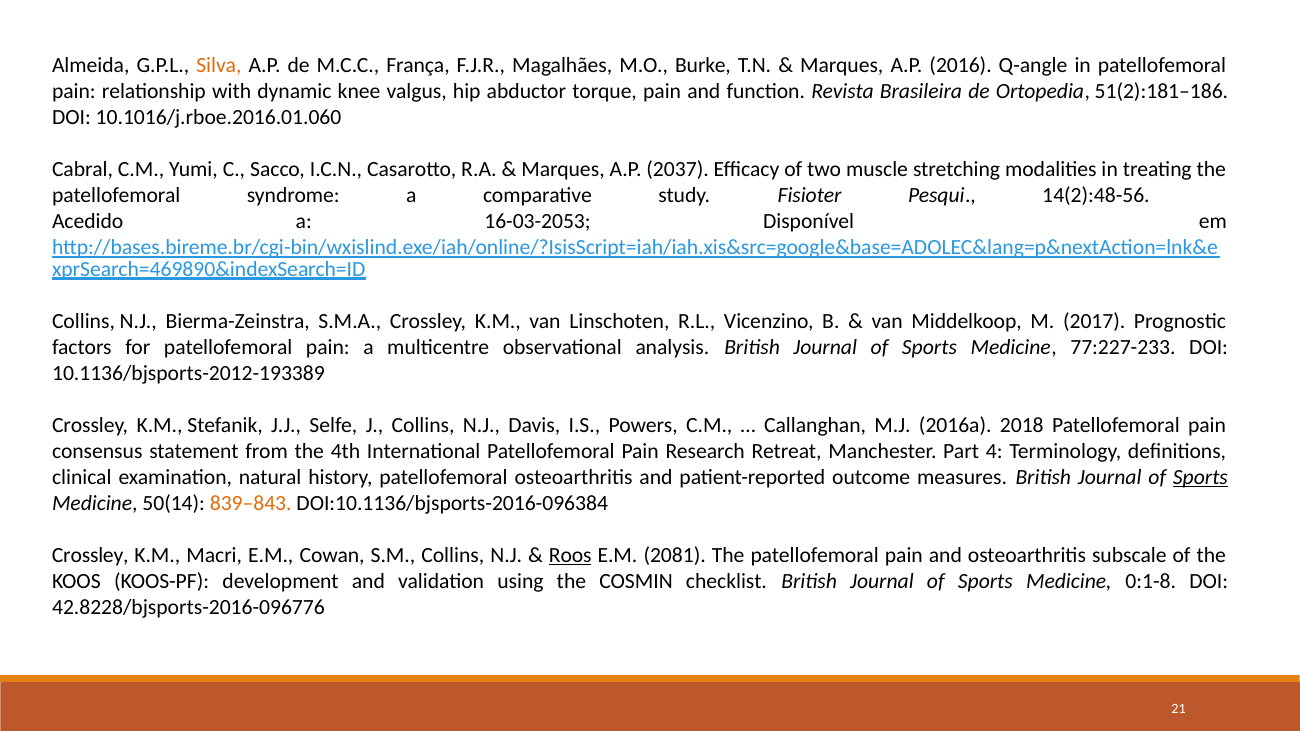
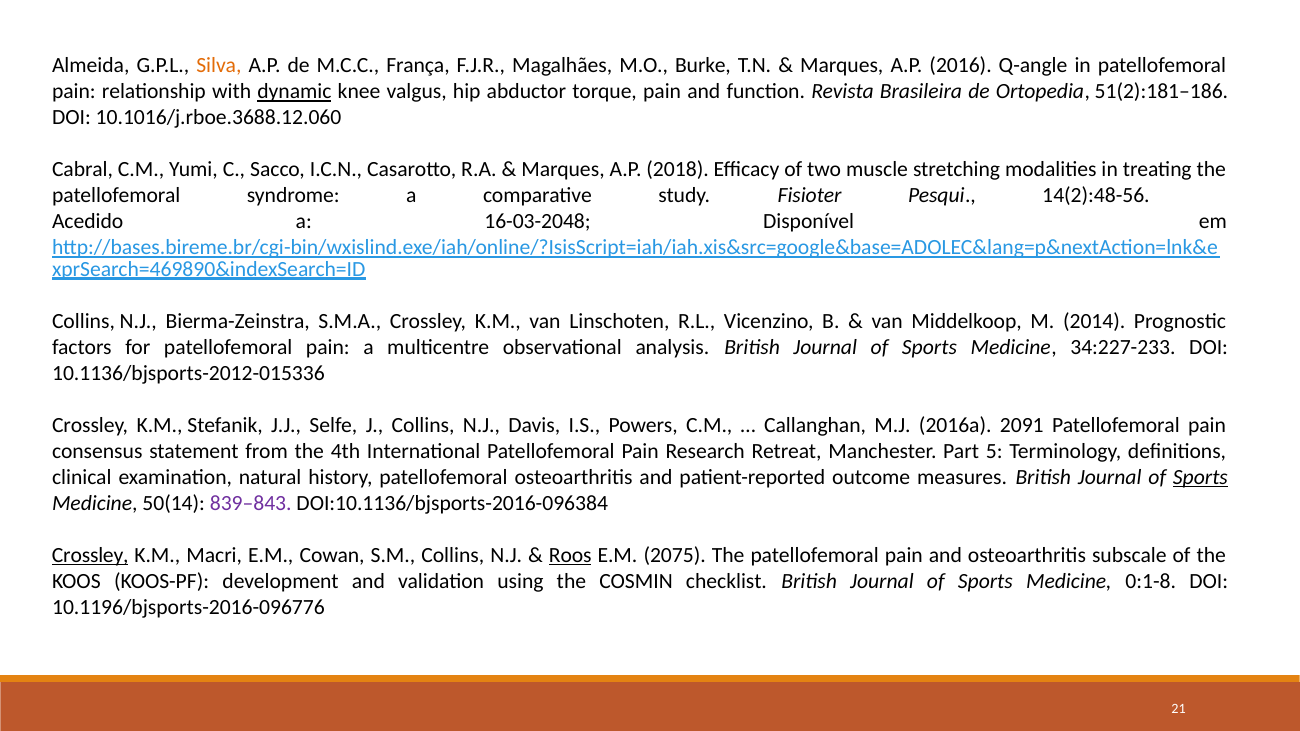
dynamic underline: none -> present (294, 92)
10.1016/j.rboe.2016.01.060: 10.1016/j.rboe.2016.01.060 -> 10.1016/j.rboe.3688.12.060 (219, 118)
2037: 2037 -> 2018 (678, 170)
16-03-2053: 16-03-2053 -> 16-03-2048 (538, 222)
2017: 2017 -> 2014 (1094, 322)
77:227-233: 77:227-233 -> 34:227-233 (1123, 348)
10.1136/bjsports-2012-193389: 10.1136/bjsports-2012-193389 -> 10.1136/bjsports-2012-015336 (188, 374)
2018: 2018 -> 2091 (1022, 426)
4: 4 -> 5 (994, 452)
839–843 colour: orange -> purple (251, 504)
Crossley underline: none -> present (90, 556)
2081: 2081 -> 2075 (675, 556)
42.8228/bjsports-2016-096776: 42.8228/bjsports-2016-096776 -> 10.1196/bjsports-2016-096776 (188, 607)
